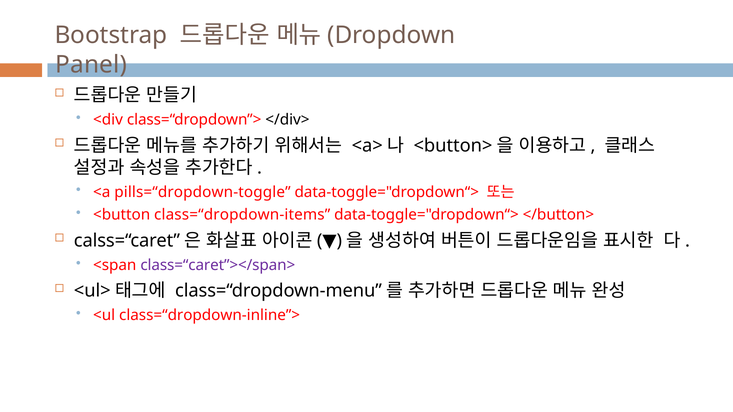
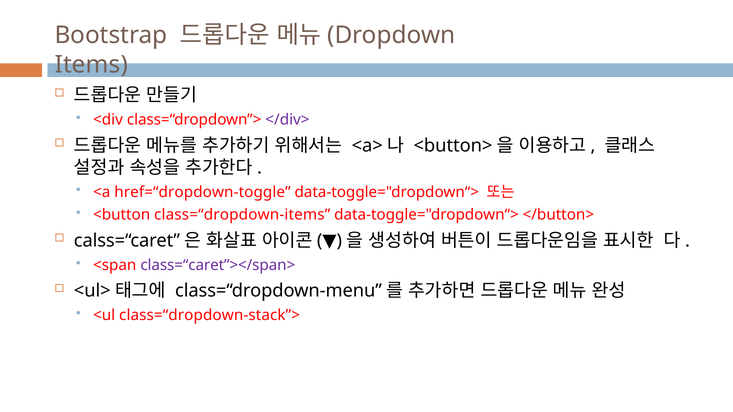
Panel: Panel -> Items (91, 65)
</div> colour: black -> purple (287, 120)
pills=“dropdown-toggle: pills=“dropdown-toggle -> href=“dropdown-toggle (202, 192)
class=“dropdown-inline”>: class=“dropdown-inline”> -> class=“dropdown-stack”> (210, 316)
